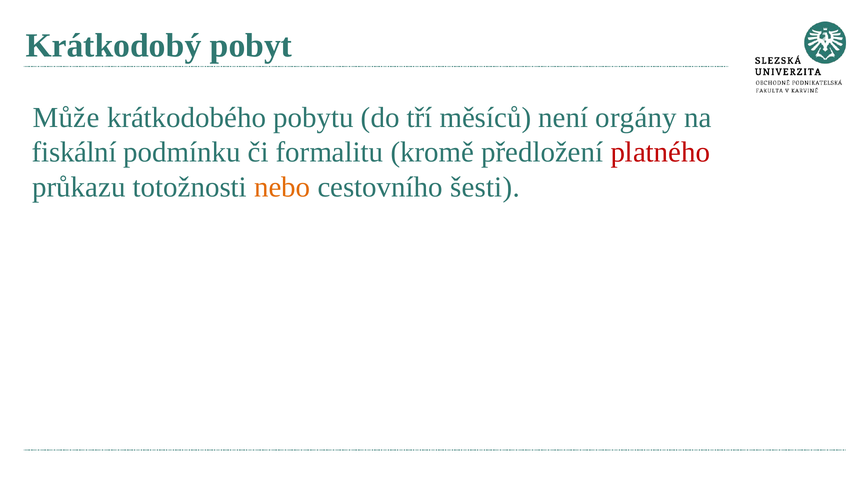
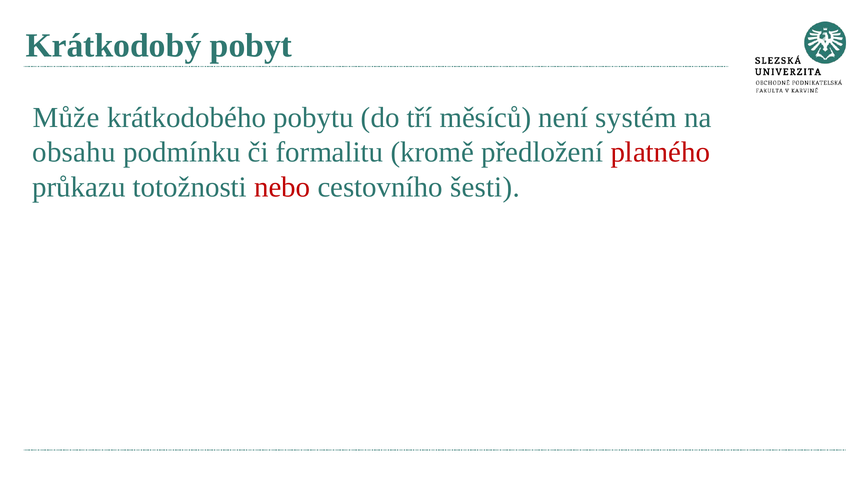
orgány: orgány -> systém (636, 117)
fiskální: fiskální -> obsahu (74, 152)
nebo colour: orange -> red (282, 187)
